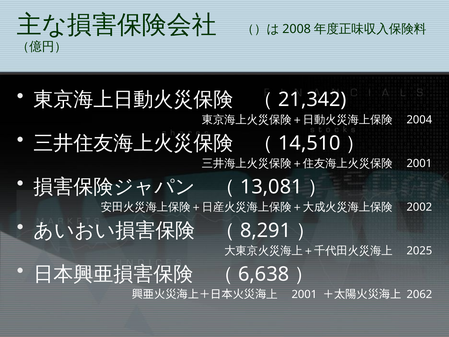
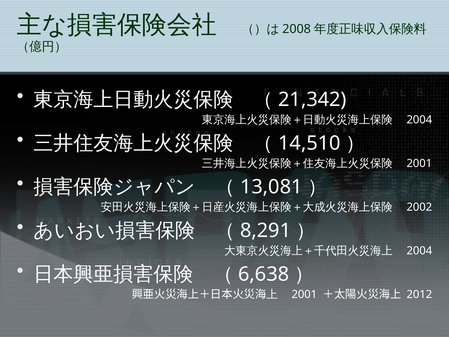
2025: 2025 -> 2004 (419, 251)
2062: 2062 -> 2012 (419, 294)
